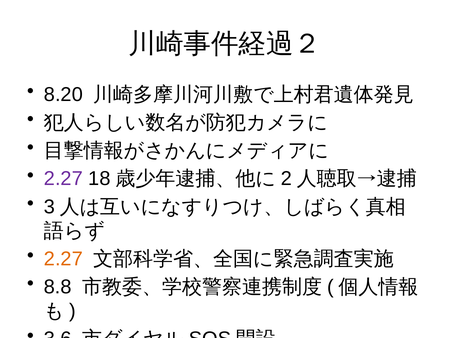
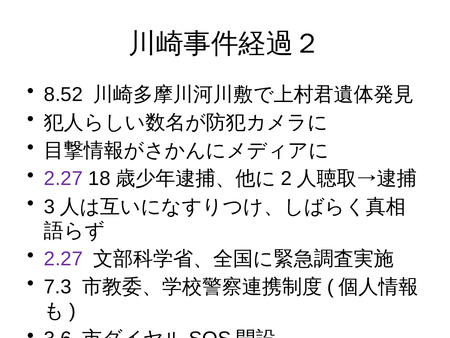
8.20: 8.20 -> 8.52 (63, 94)
2.27 colour: orange -> purple (63, 258)
8.8: 8.8 -> 7.3 (58, 286)
